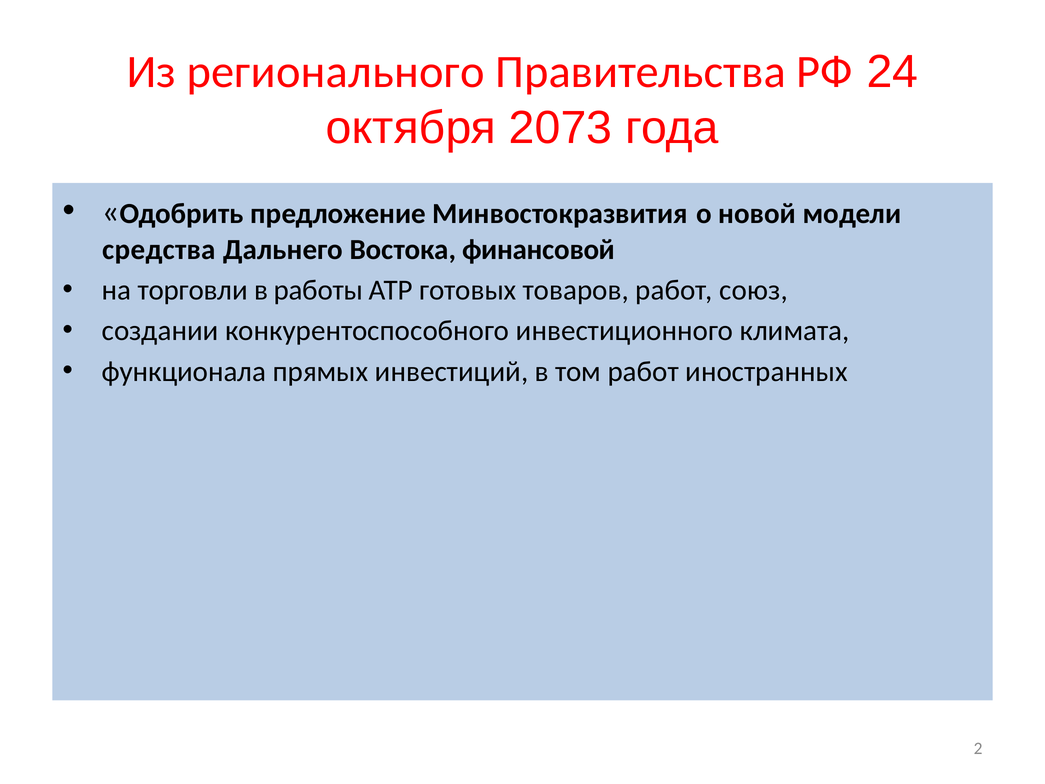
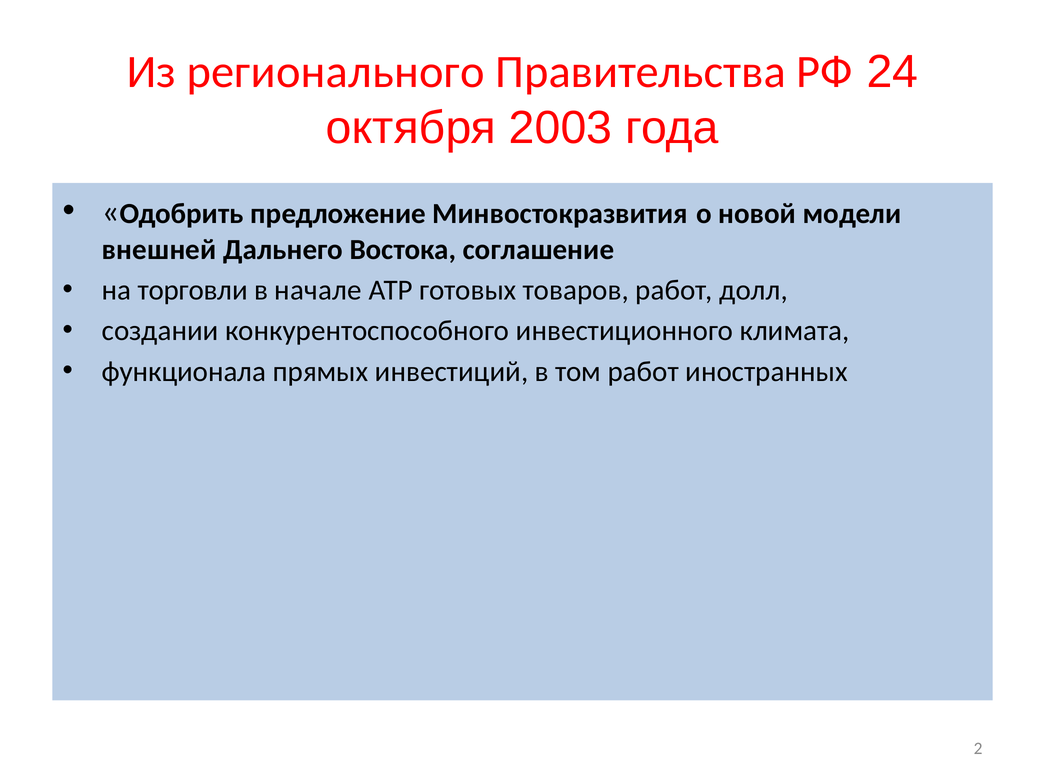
2073: 2073 -> 2003 (561, 128)
средства: средства -> внешней (159, 249)
финансовой: финансовой -> соглашение (538, 249)
работы: работы -> начале (318, 290)
союз: союз -> долл (754, 290)
